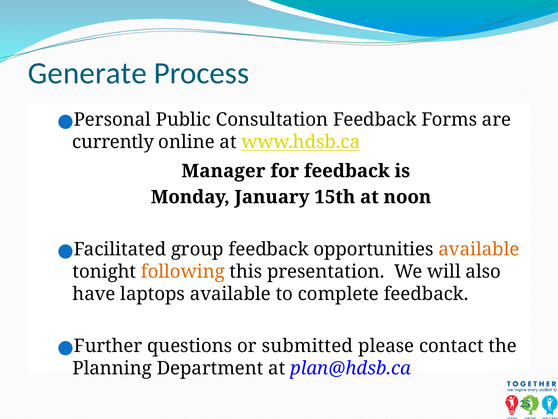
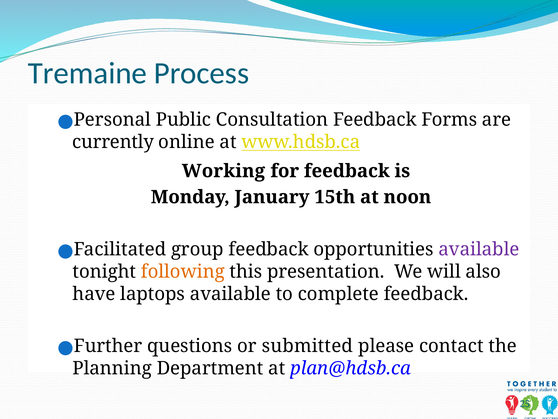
Generate: Generate -> Tremaine (87, 73)
Manager: Manager -> Working (223, 171)
available colour: orange -> purple (479, 249)
